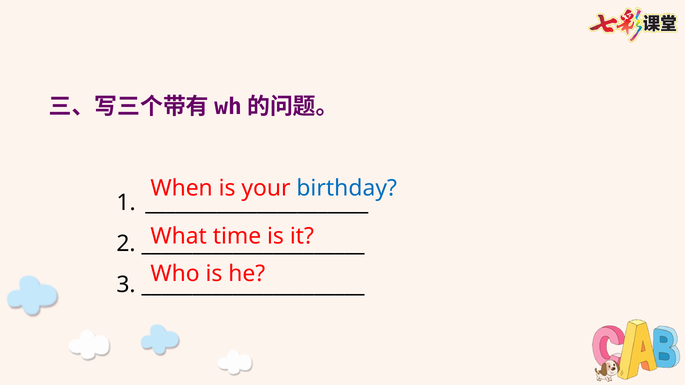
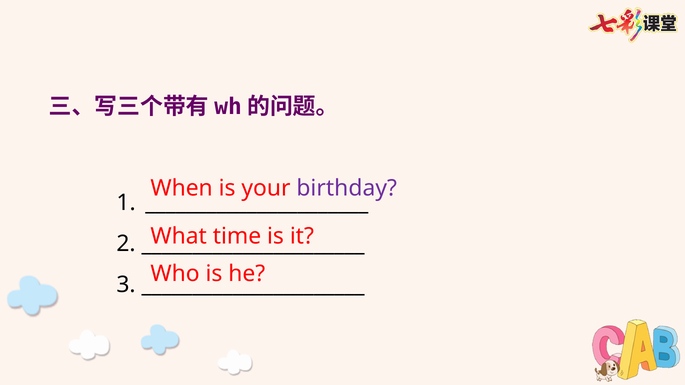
birthday colour: blue -> purple (347, 188)
